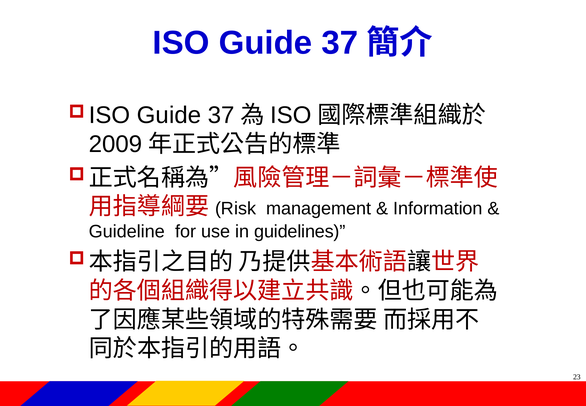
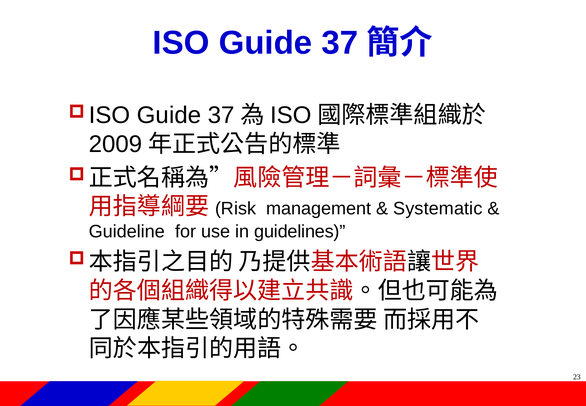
Information: Information -> Systematic (438, 209)
